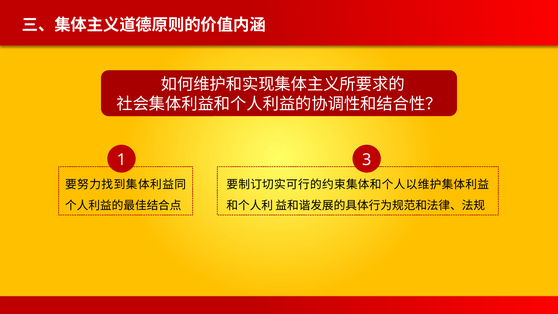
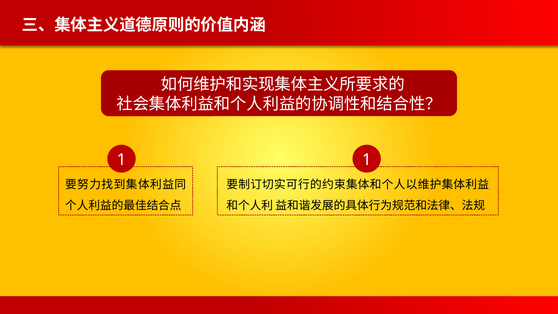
1 3: 3 -> 1 (367, 160)
